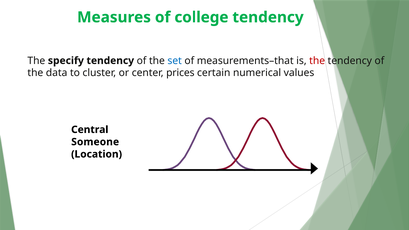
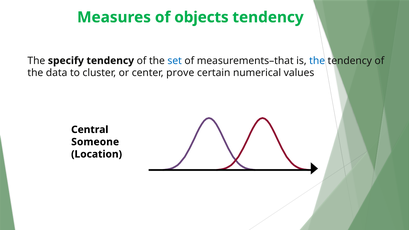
college: college -> objects (201, 17)
the colour: red -> blue (317, 61)
prices: prices -> prove (180, 73)
